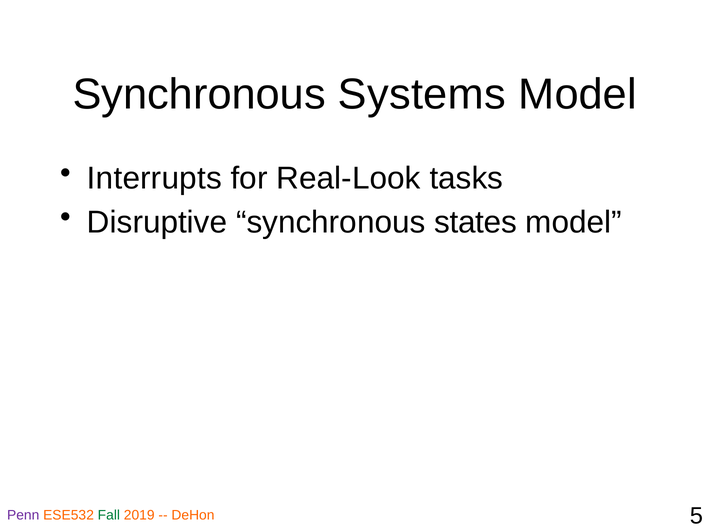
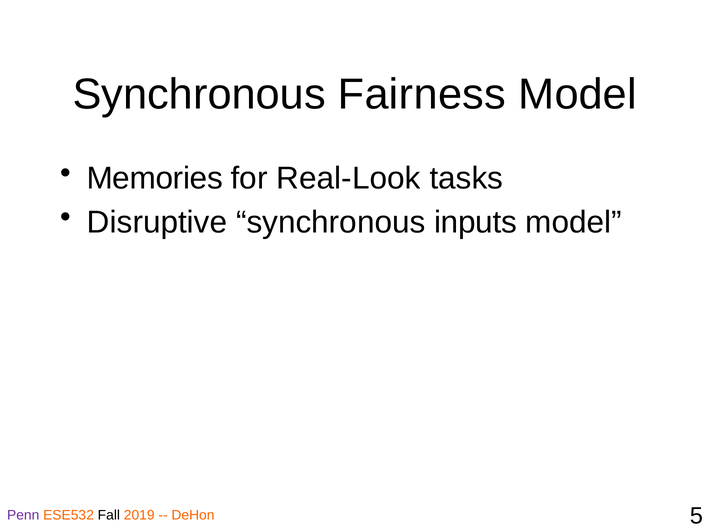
Systems: Systems -> Fairness (422, 95)
Interrupts: Interrupts -> Memories (155, 179)
states: states -> inputs (476, 223)
Fall colour: green -> black (109, 516)
